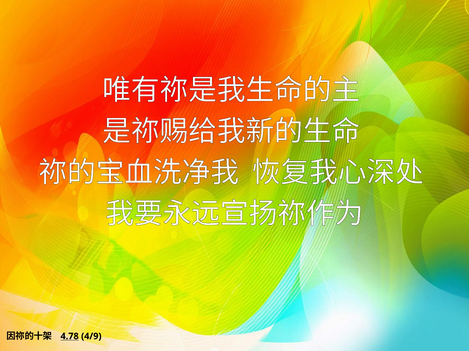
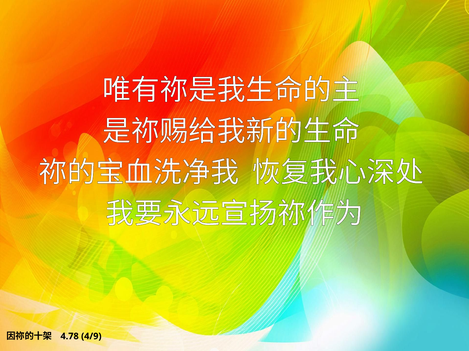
4.78 underline: present -> none (70, 337)
